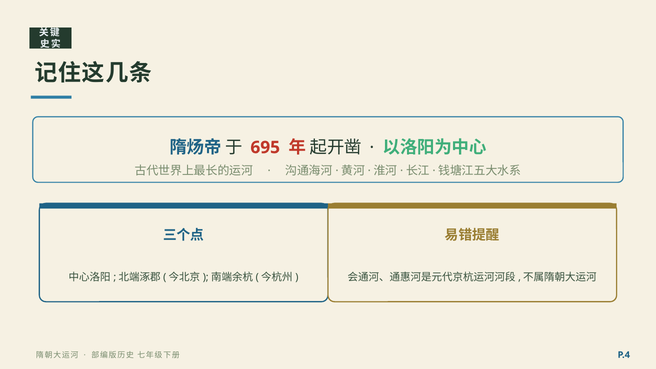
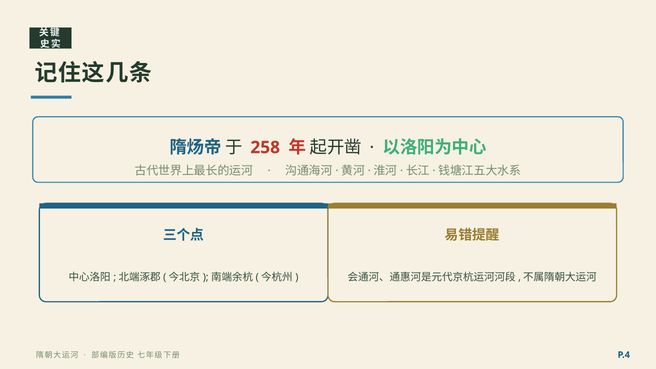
695: 695 -> 258 (265, 147)
